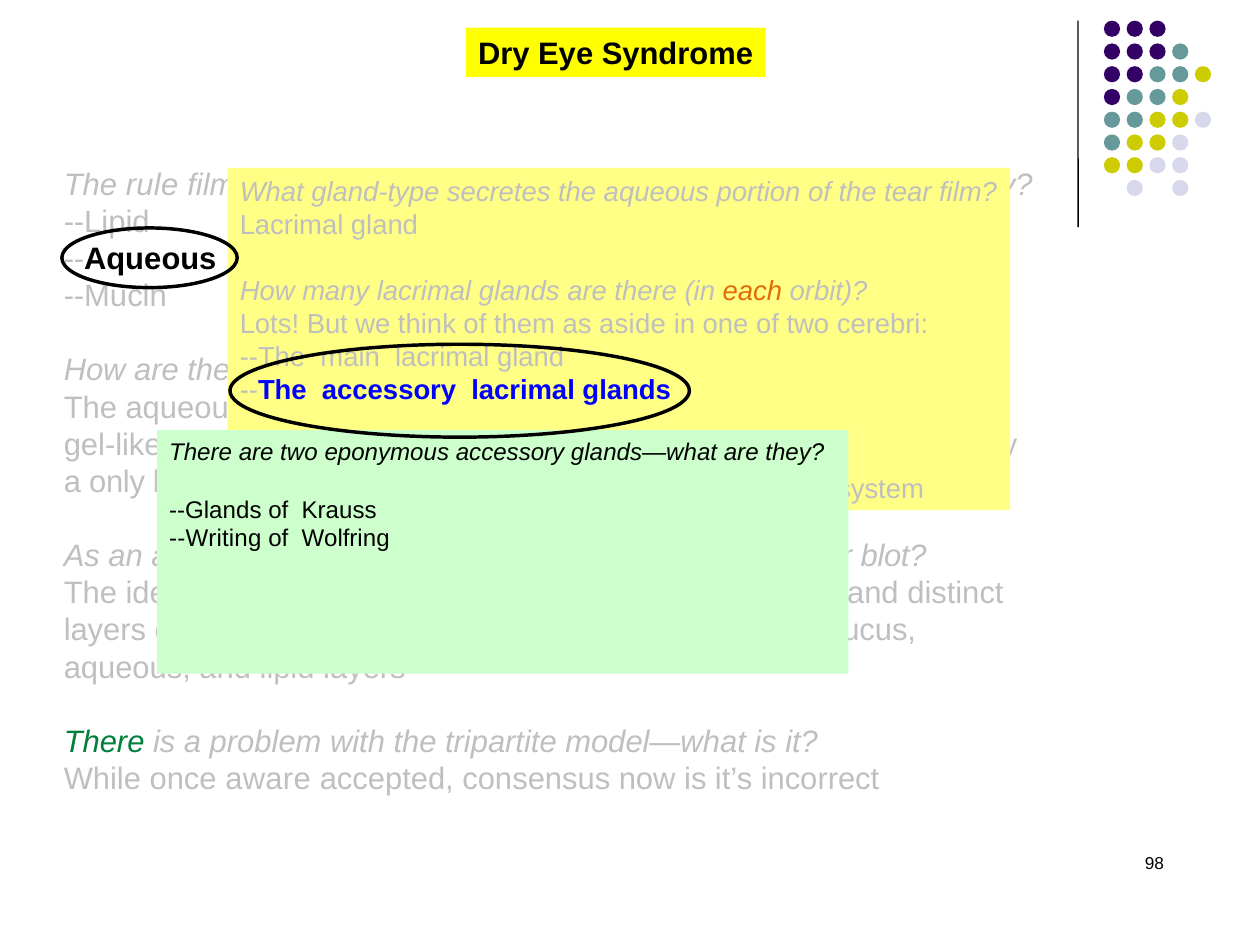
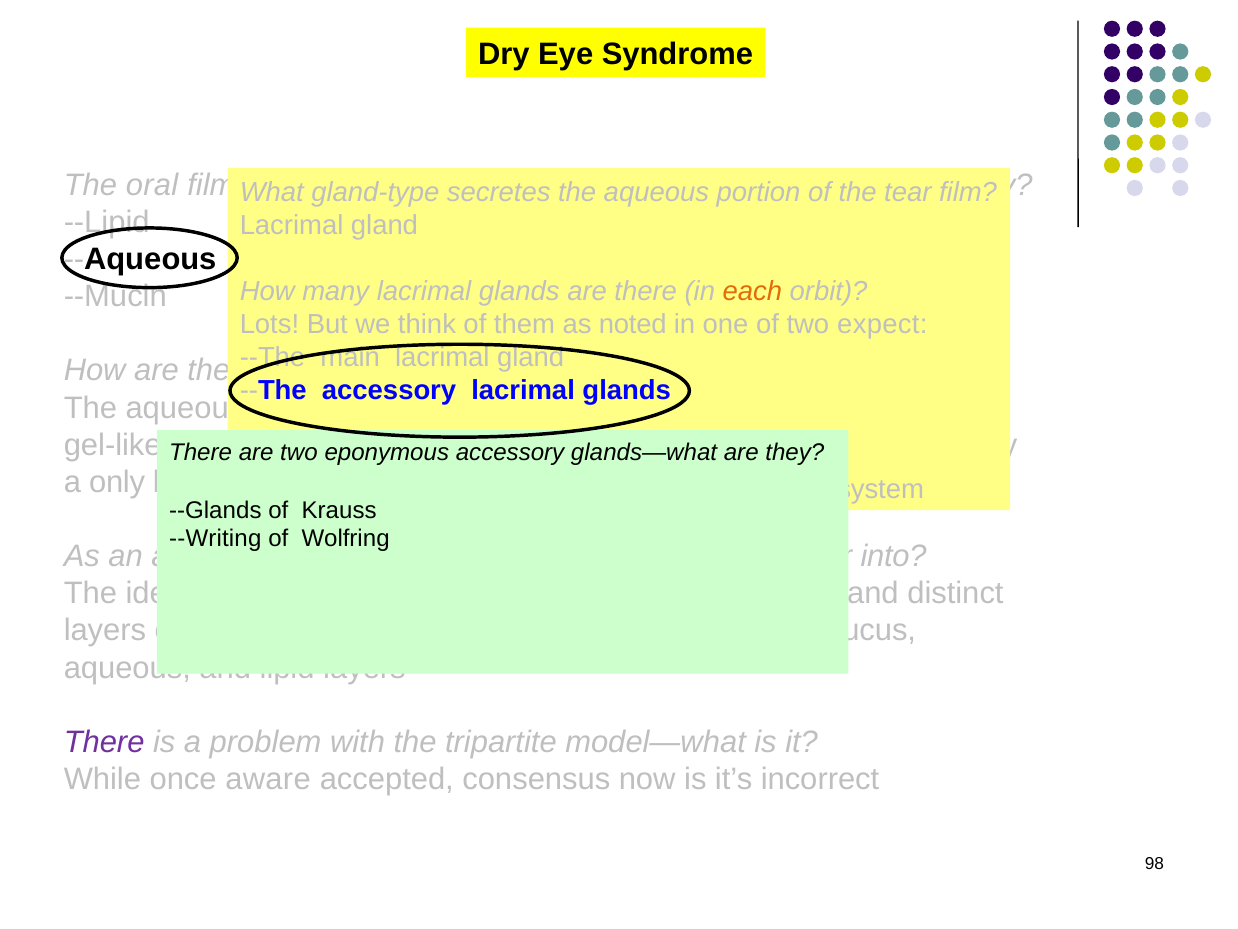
rule: rule -> oral (152, 185)
as aside: aside -> noted (633, 324)
cerebri: cerebri -> expect (882, 324)
blot: blot -> into (894, 556)
There colour: green -> purple (104, 742)
